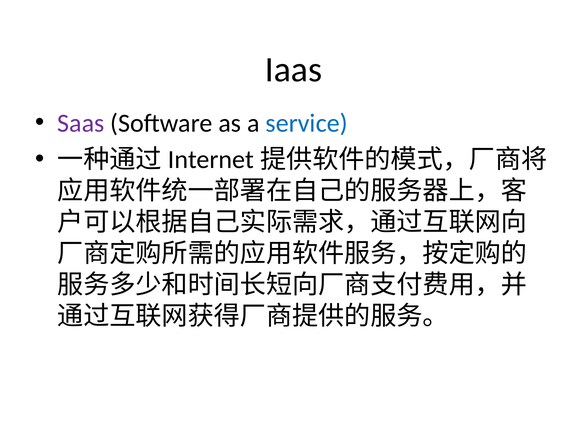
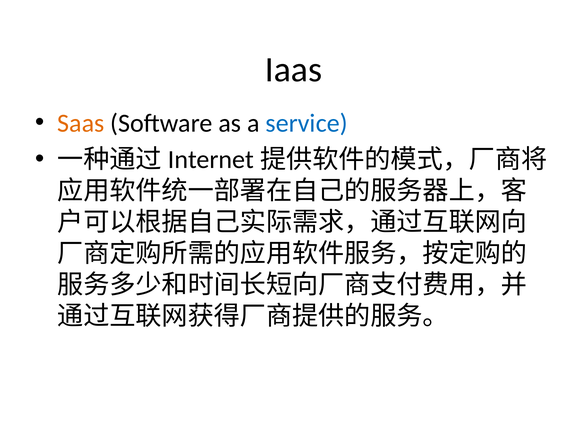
Saas colour: purple -> orange (81, 123)
